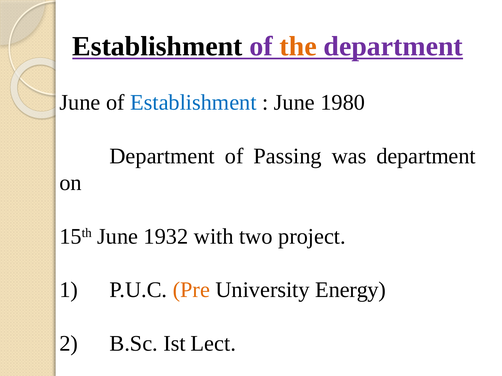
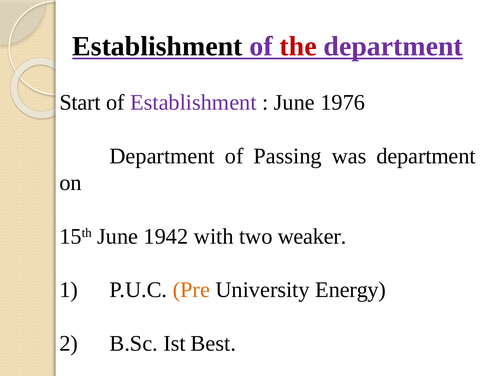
the colour: orange -> red (298, 46)
June: June -> Start (80, 103)
Establishment colour: blue -> purple (193, 103)
1980: 1980 -> 1976 (343, 103)
1932: 1932 -> 1942 (166, 237)
project: project -> weaker (312, 237)
Lect: Lect -> Best (213, 344)
